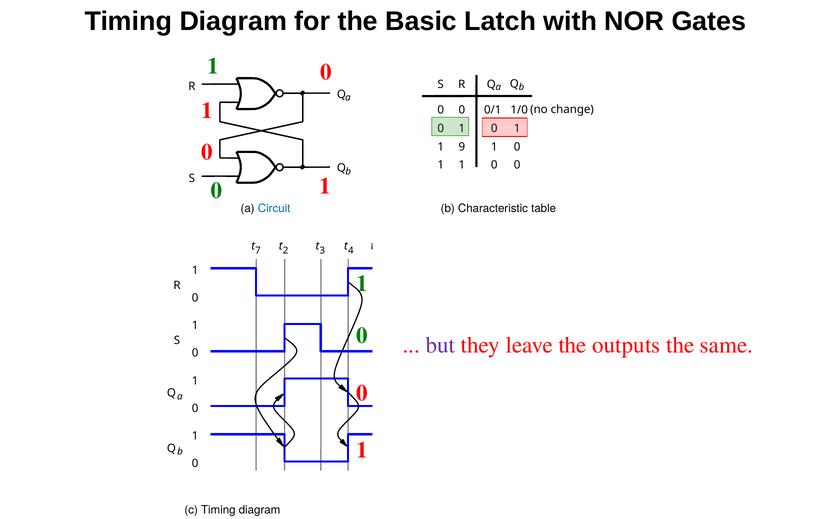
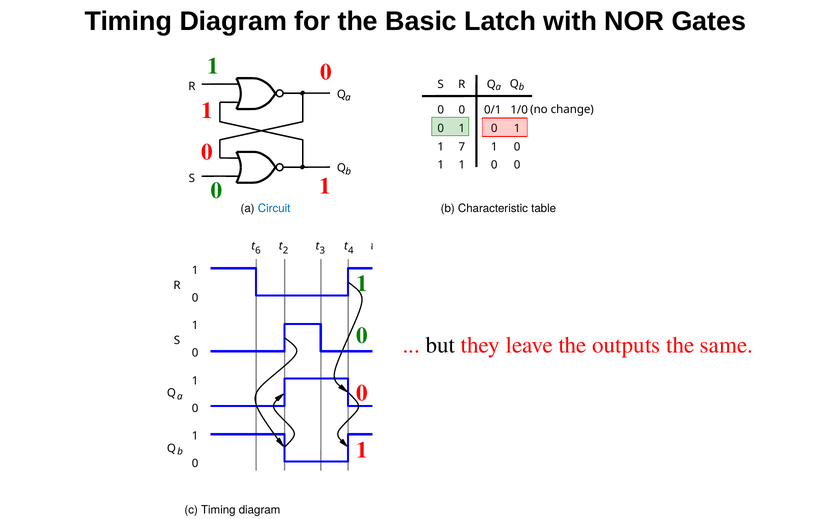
1 9: 9 -> 7 (462, 147)
7: 7 -> 6 (258, 250)
but colour: purple -> black (440, 345)
